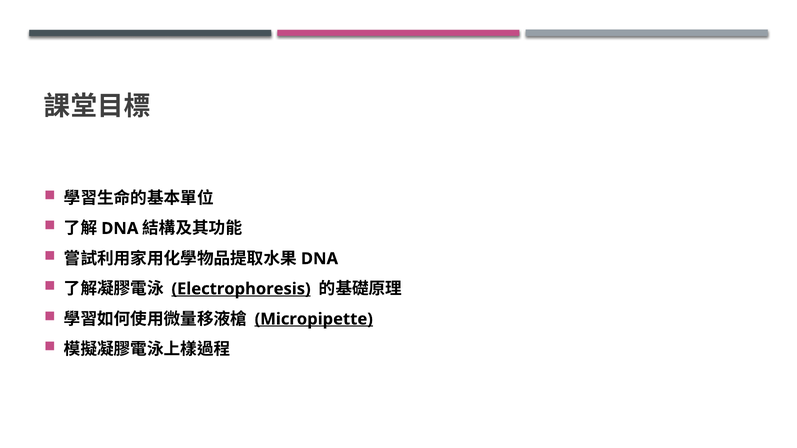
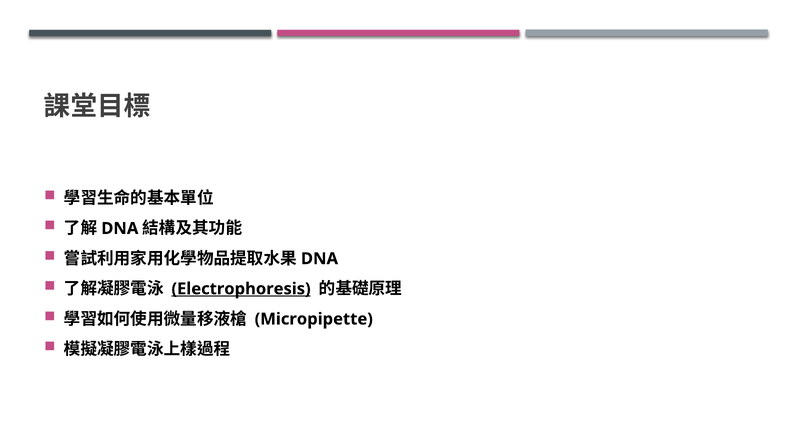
Micropipette underline: present -> none (314, 319)
